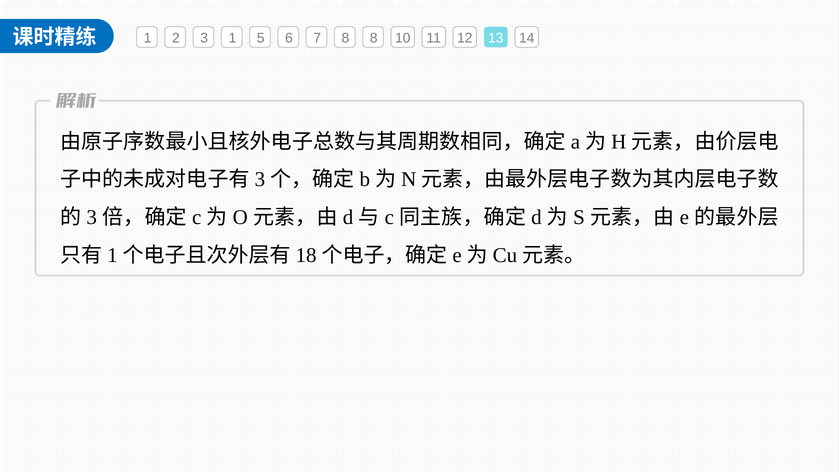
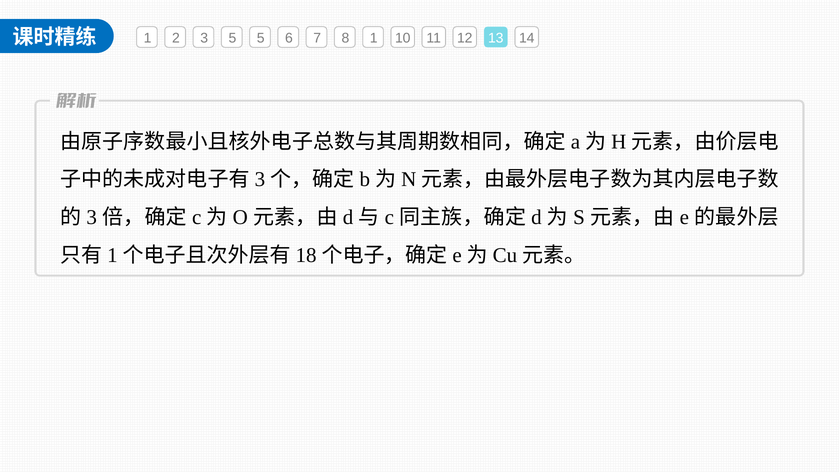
3 1: 1 -> 5 (232, 38)
8 8: 8 -> 1 (374, 38)
